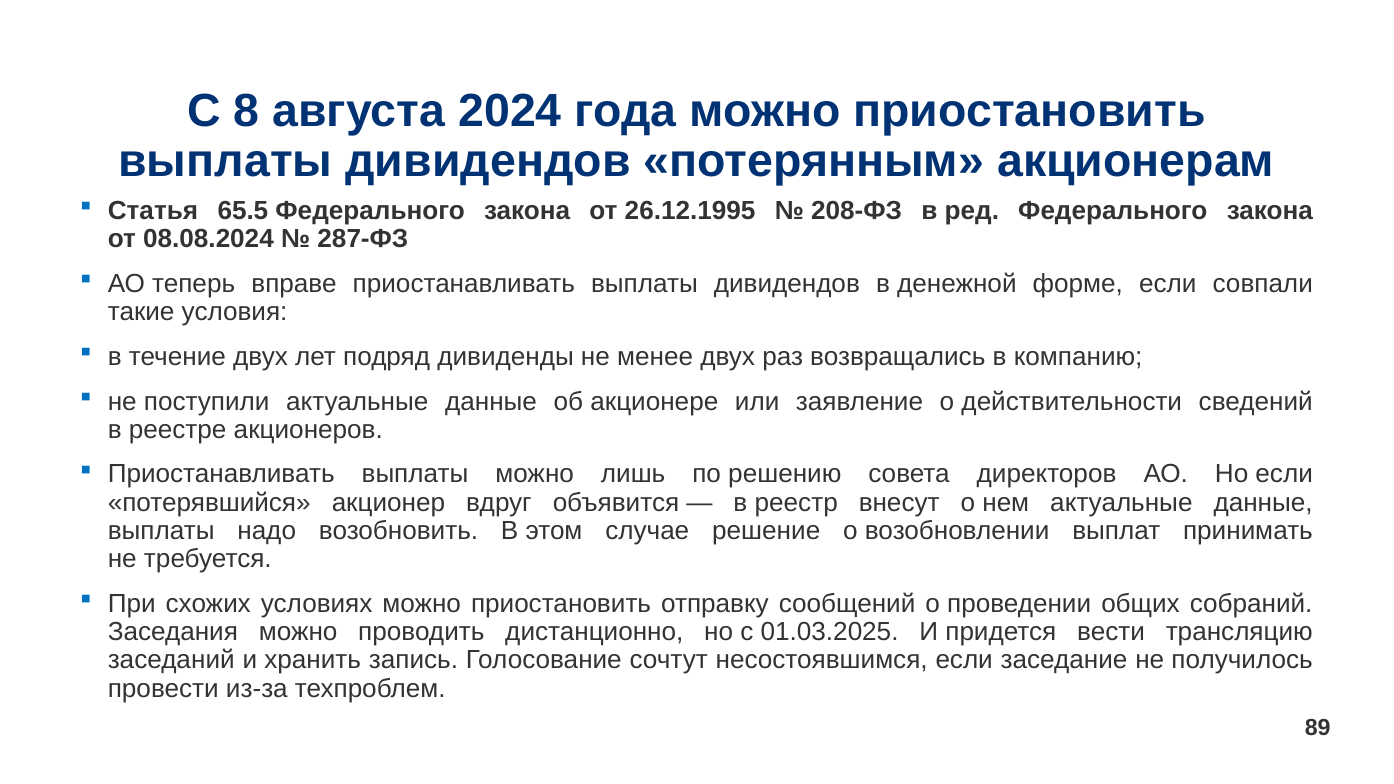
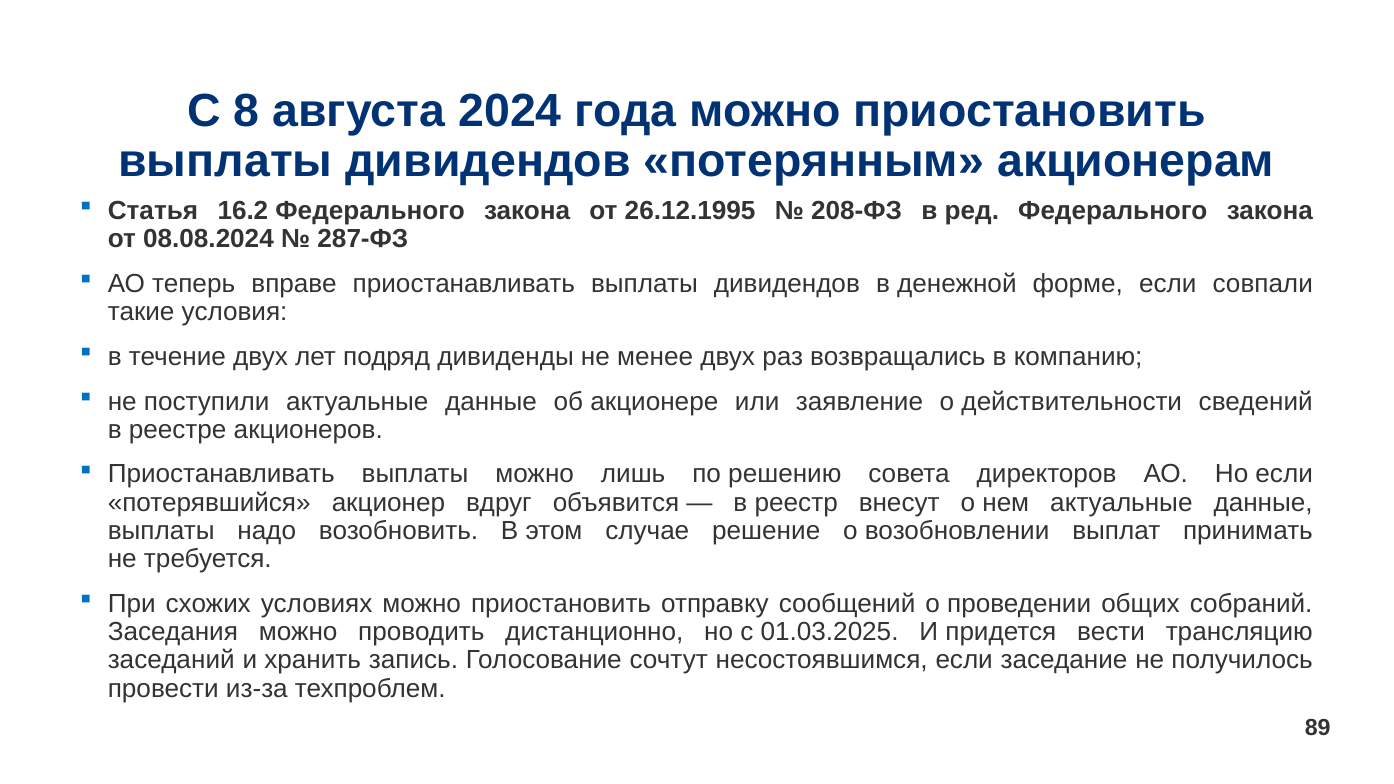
65.5: 65.5 -> 16.2 (243, 211)
